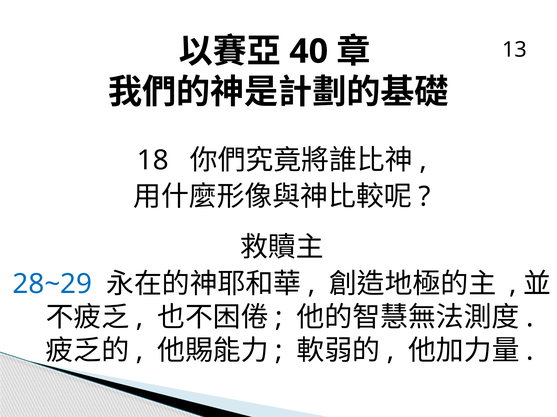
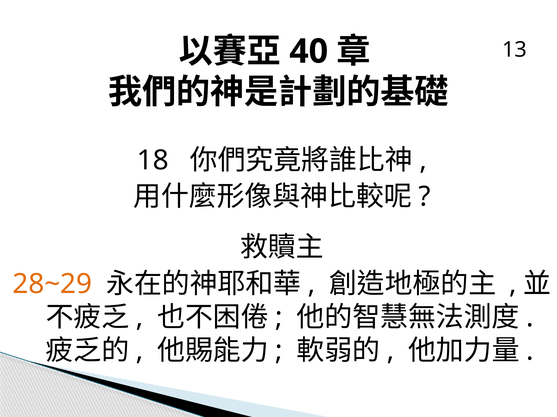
28~29 colour: blue -> orange (52, 284)
